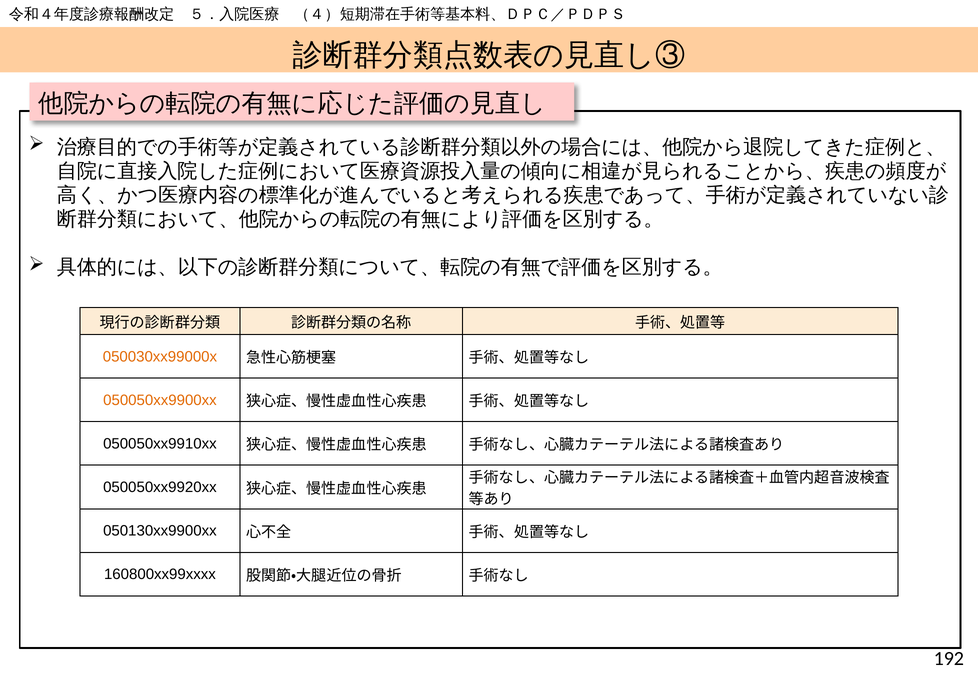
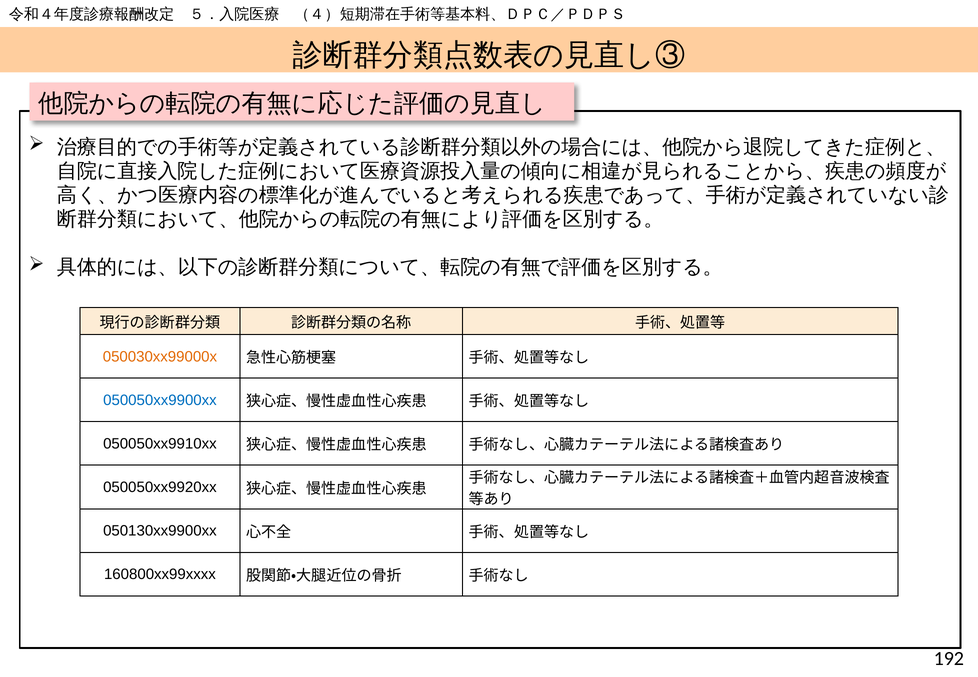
050050xx9900xx colour: orange -> blue (160, 400)
